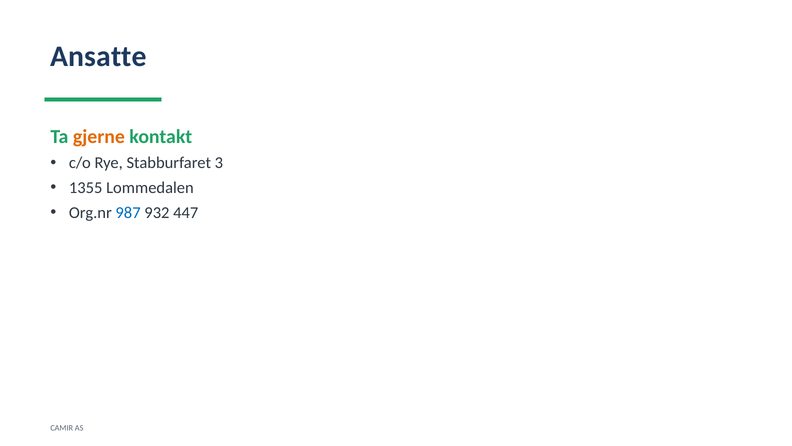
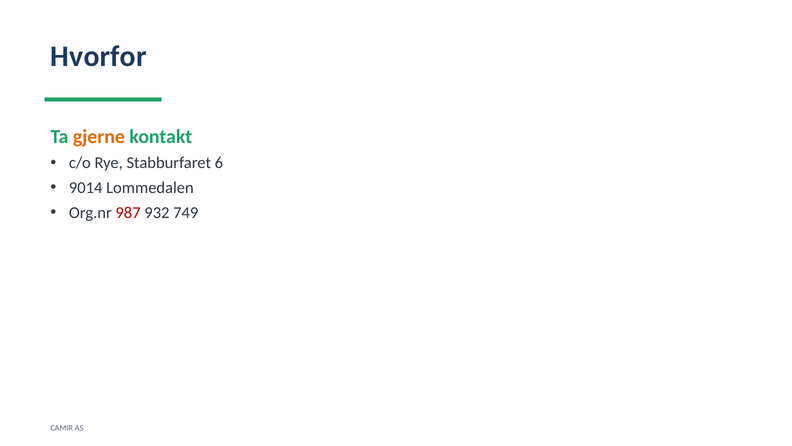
Ansatte: Ansatte -> Hvorfor (98, 57)
3: 3 -> 6 (219, 163)
1355: 1355 -> 9014 (86, 188)
987 colour: blue -> red (128, 212)
447: 447 -> 749 (186, 212)
